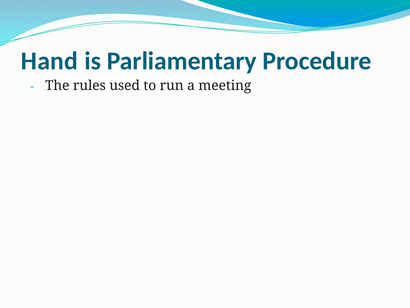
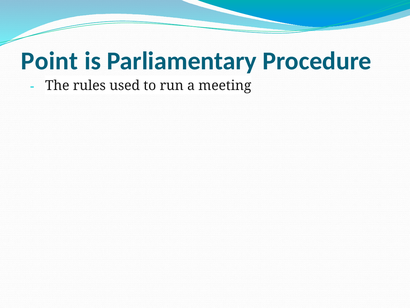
Hand: Hand -> Point (49, 61)
